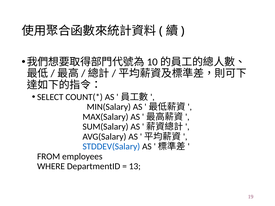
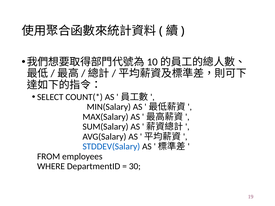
13: 13 -> 30 (135, 166)
